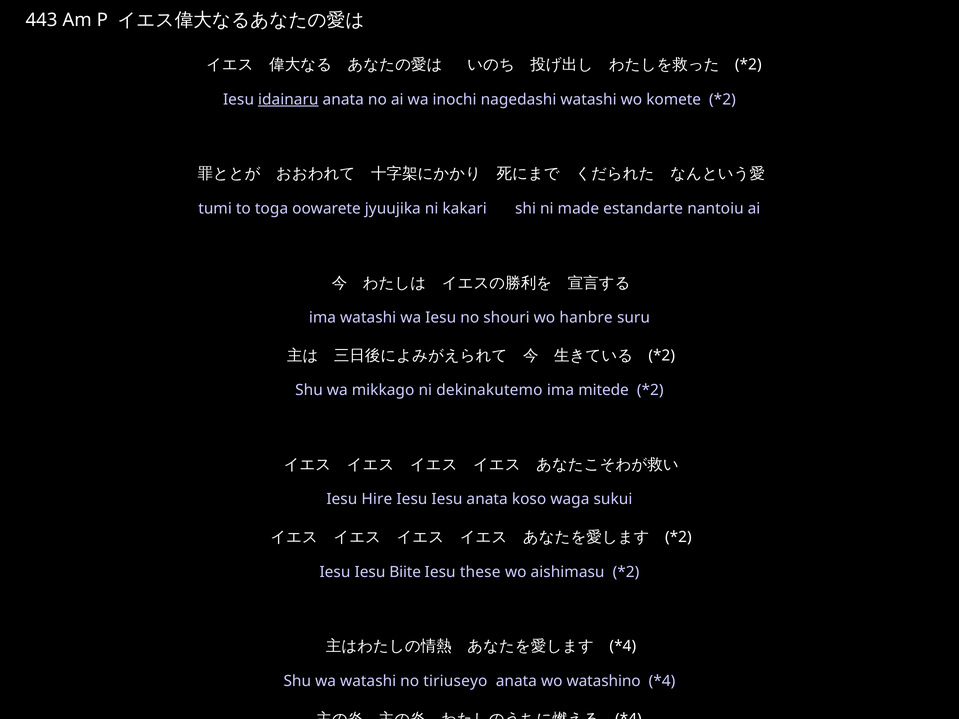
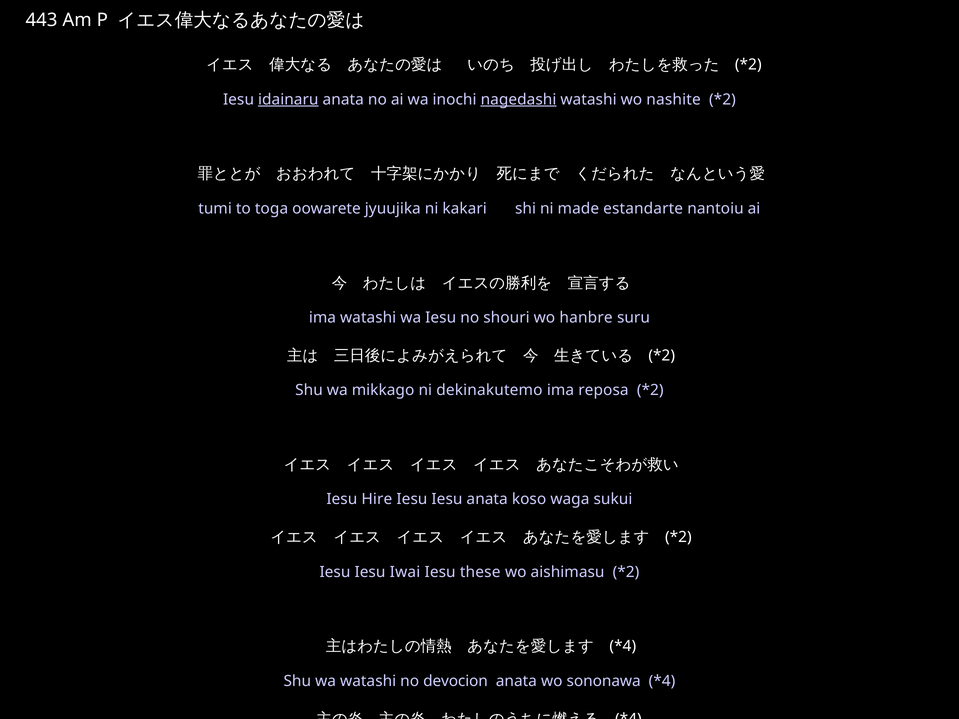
nagedashi underline: none -> present (519, 99)
komete: komete -> nashite (674, 99)
mitede: mitede -> reposa (603, 390)
Biite: Biite -> Iwai (405, 572)
tiriuseyo: tiriuseyo -> devocion (456, 681)
watashino: watashino -> sononawa (604, 681)
